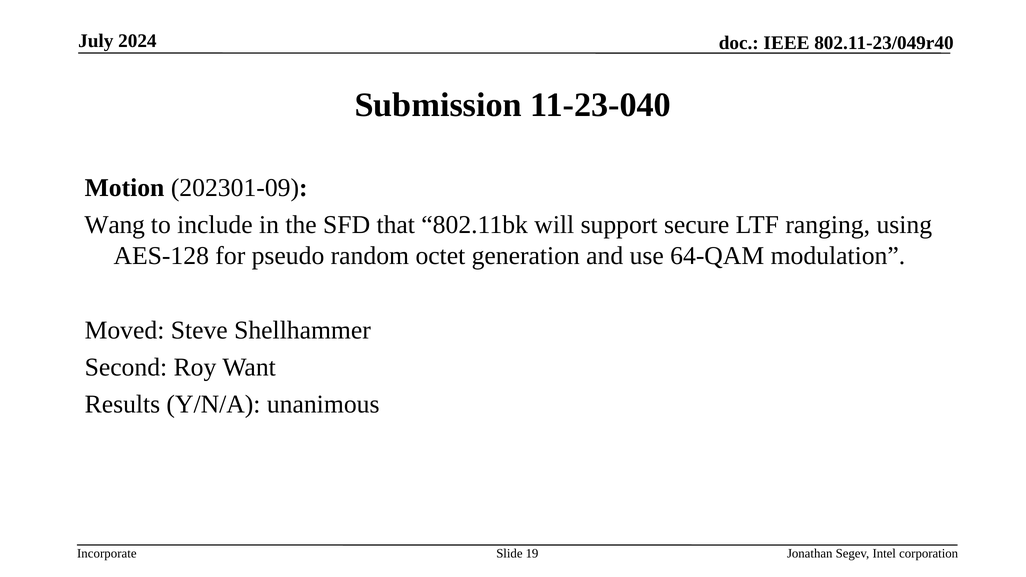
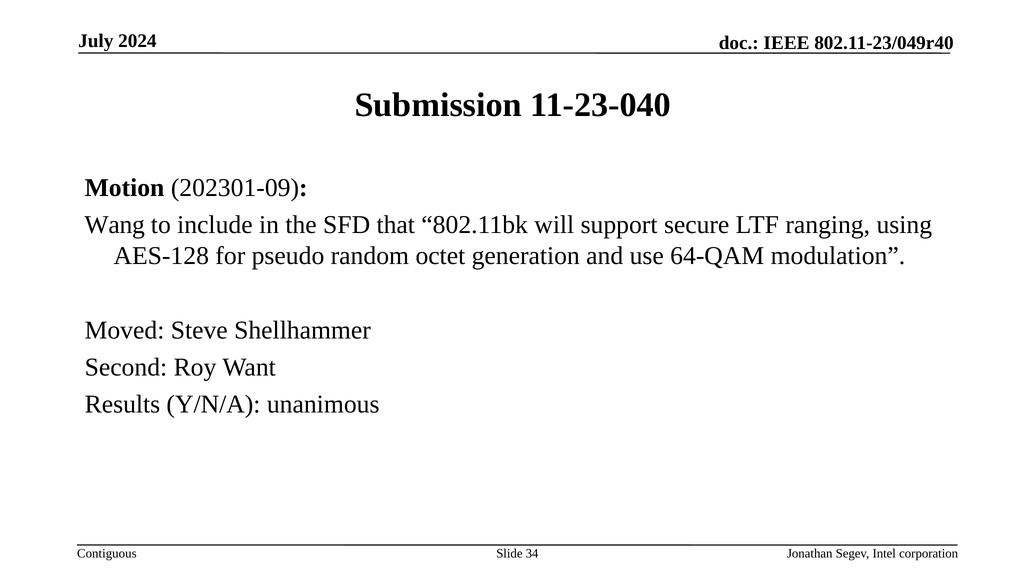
Incorporate: Incorporate -> Contiguous (107, 553)
19: 19 -> 34 (532, 554)
